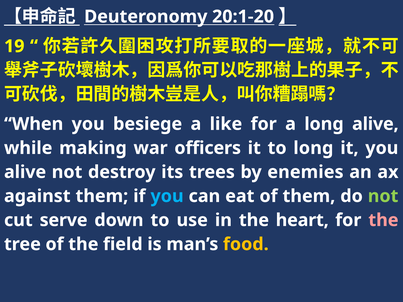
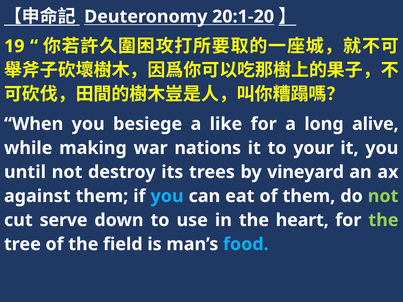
officers: officers -> nations (208, 148)
to long: long -> your (314, 148)
alive: alive -> until (25, 172)
enemies: enemies -> vineyard (306, 172)
the colour: pink -> light green (383, 220)
food colour: yellow -> light blue (246, 244)
